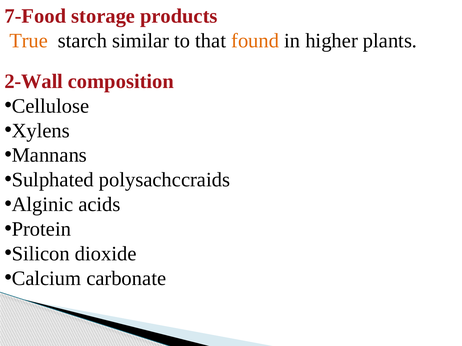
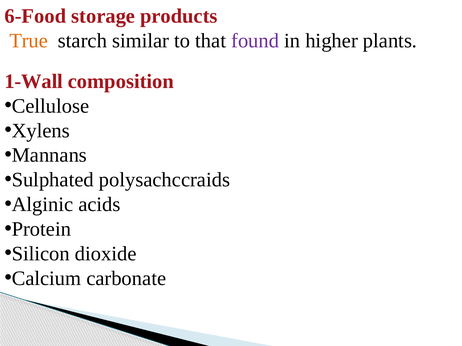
7-Food: 7-Food -> 6-Food (35, 16)
found colour: orange -> purple (255, 41)
2-Wall: 2-Wall -> 1-Wall (34, 81)
